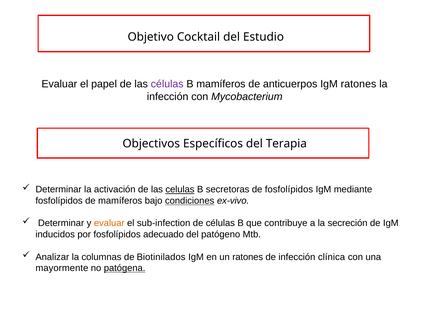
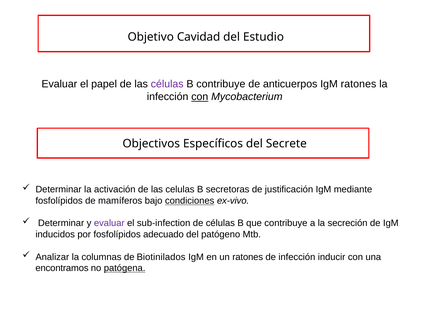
Cocktail: Cocktail -> Cavidad (199, 37)
B mamíferos: mamíferos -> contribuye (221, 84)
con underline: none -> present (200, 97)
Terapia: Terapia -> Secrete (286, 144)
celulas underline: present -> none (180, 189)
de fosfolípidos: fosfolípidos -> justificación (289, 189)
evaluar colour: orange -> purple (109, 223)
clínica: clínica -> inducir (332, 257)
mayormente: mayormente -> encontramos (62, 268)
